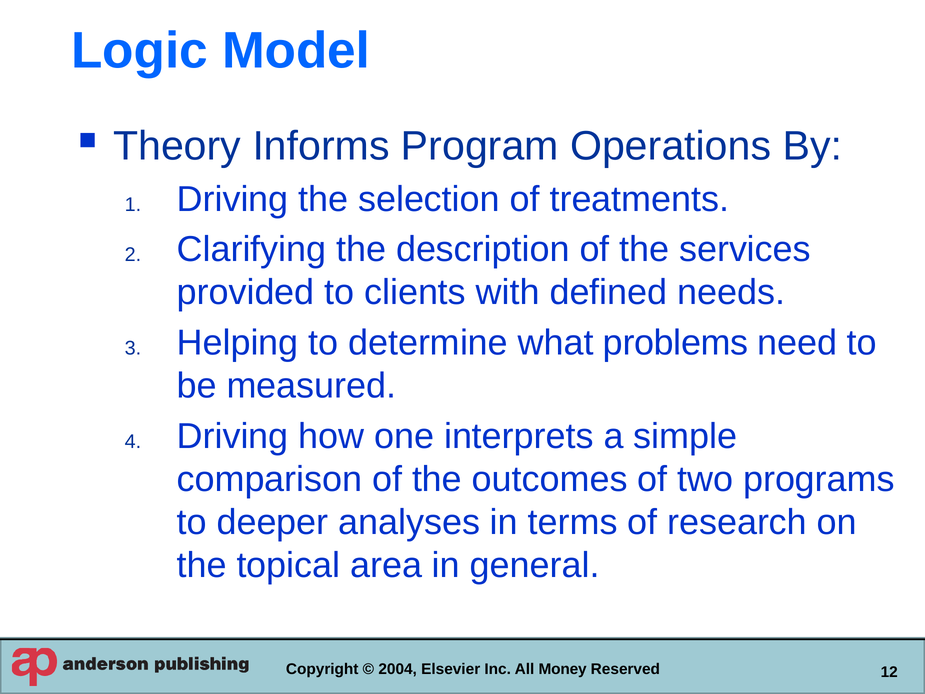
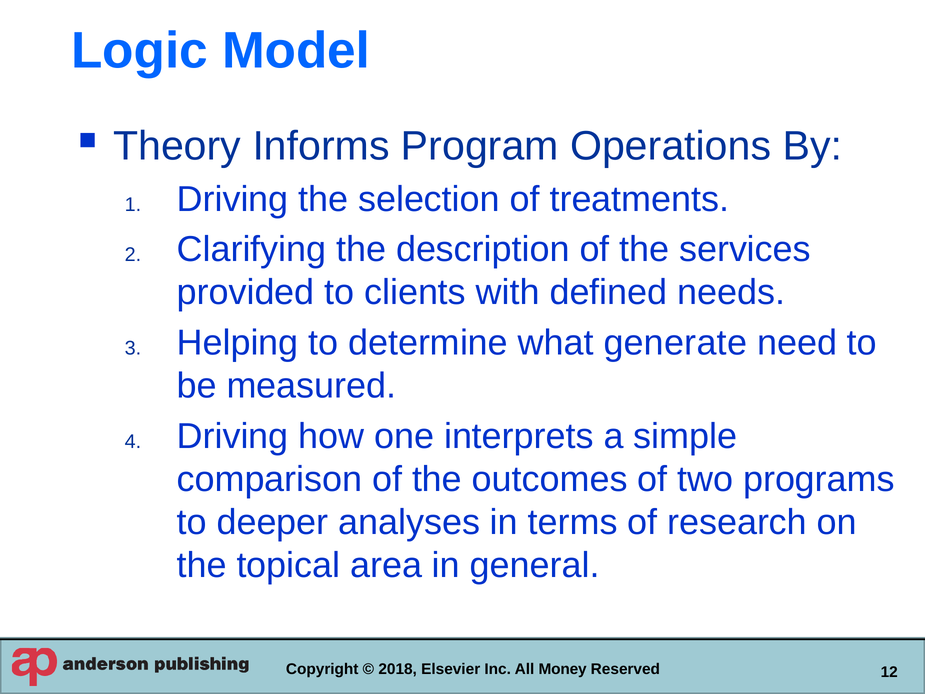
problems: problems -> generate (675, 343)
2004: 2004 -> 2018 (398, 669)
